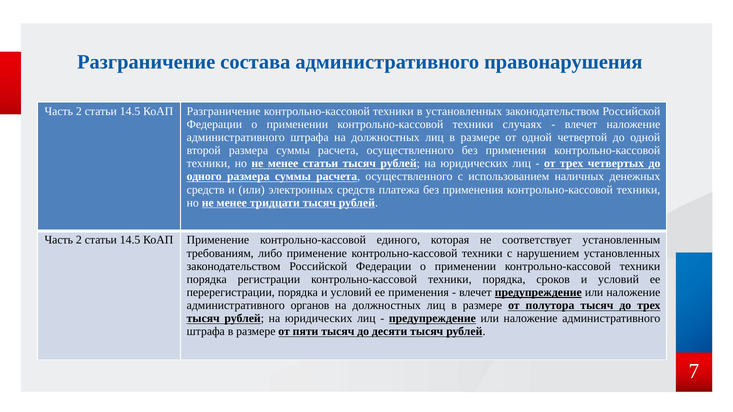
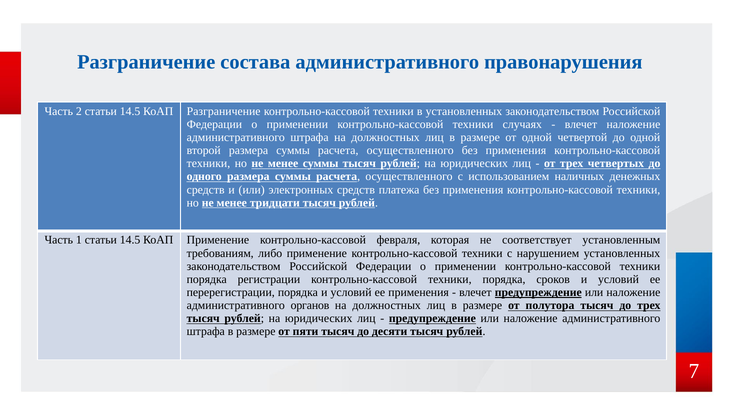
менее статьи: статьи -> суммы (321, 164)
2: 2 -> 1 (79, 240)
единого: единого -> февраля (398, 240)
